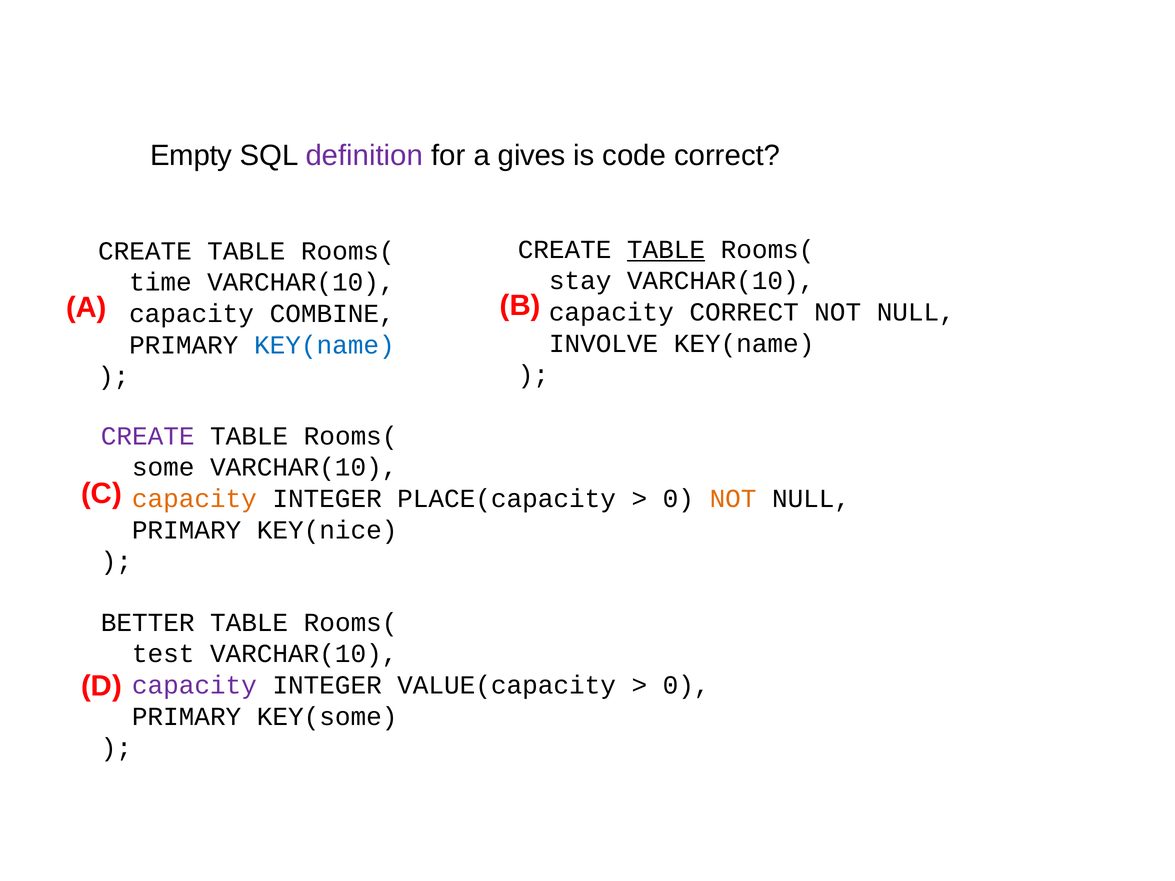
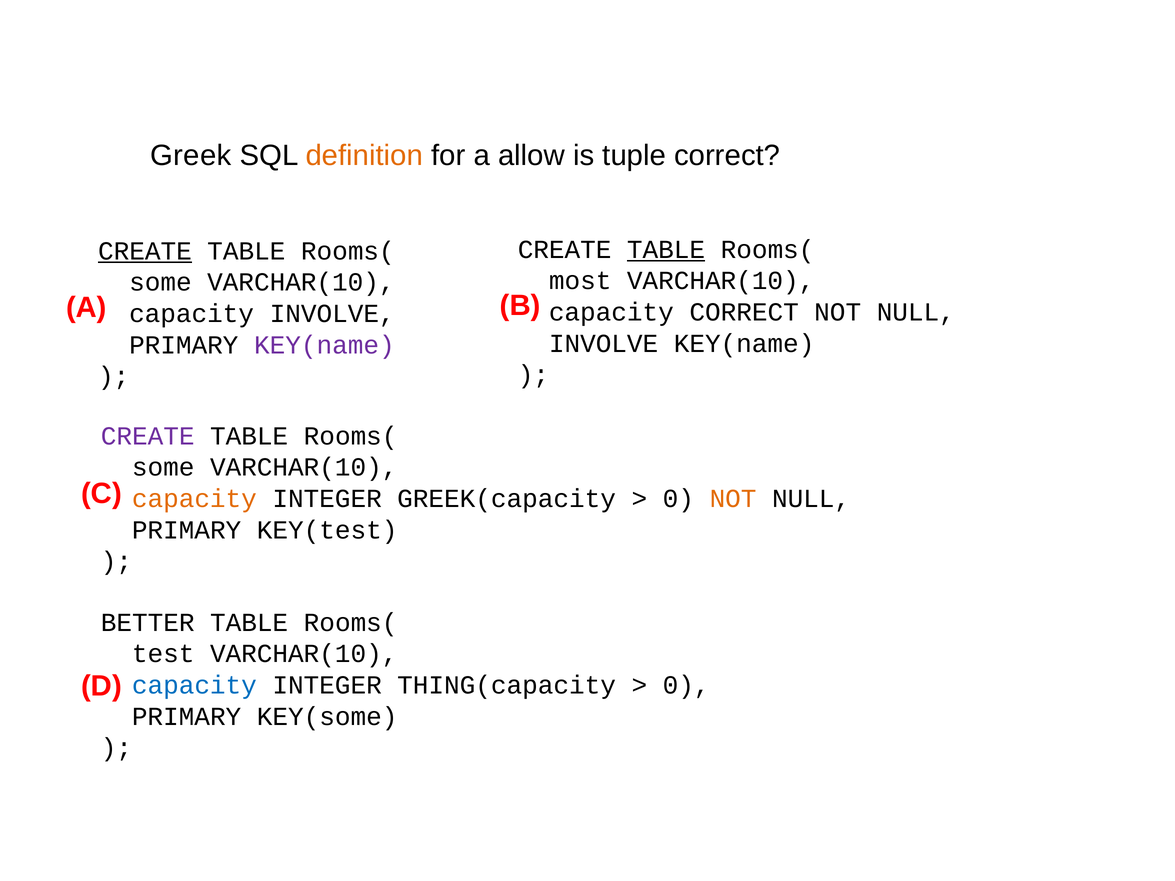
Empty: Empty -> Greek (191, 156)
definition colour: purple -> orange (364, 156)
gives: gives -> allow (532, 156)
code: code -> tuple (634, 156)
CREATE underline: none -> present (145, 251)
stay: stay -> most (580, 281)
time: time -> some (160, 282)
capacity COMBINE: COMBINE -> INVOLVE (332, 314)
KEY(name colour: blue -> purple (324, 345)
PLACE(capacity: PLACE(capacity -> GREEK(capacity (507, 499)
KEY(nice: KEY(nice -> KEY(test (327, 530)
capacity colour: purple -> blue (194, 685)
VALUE(capacity: VALUE(capacity -> THING(capacity (507, 685)
